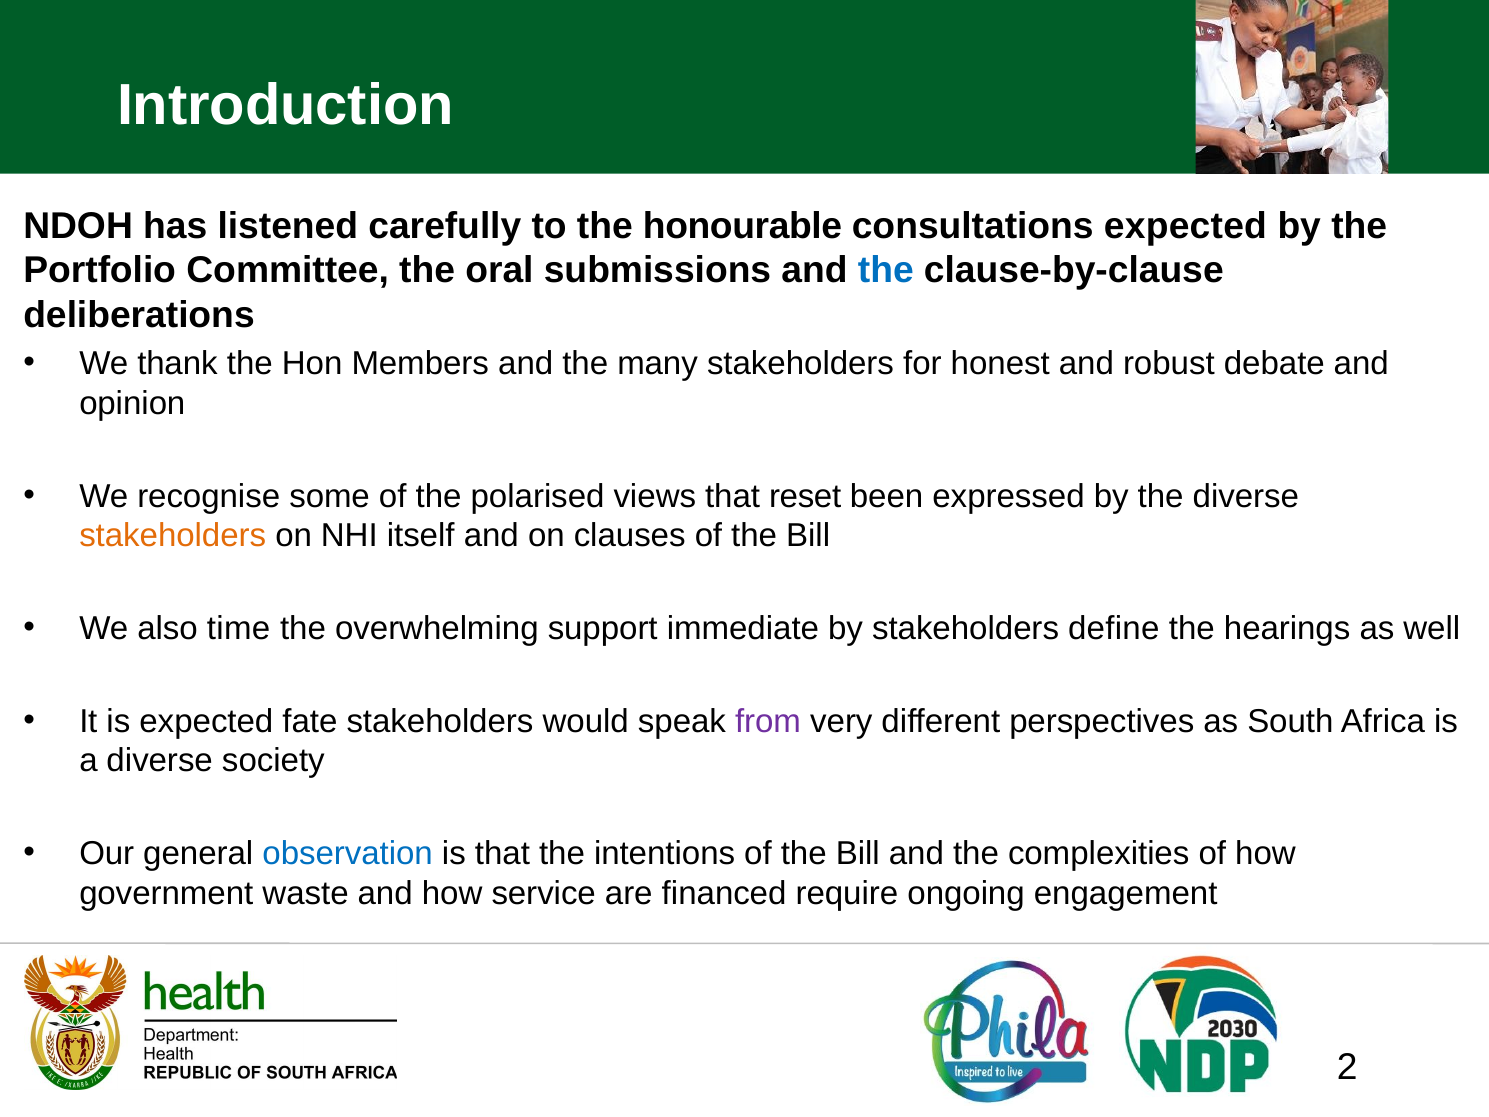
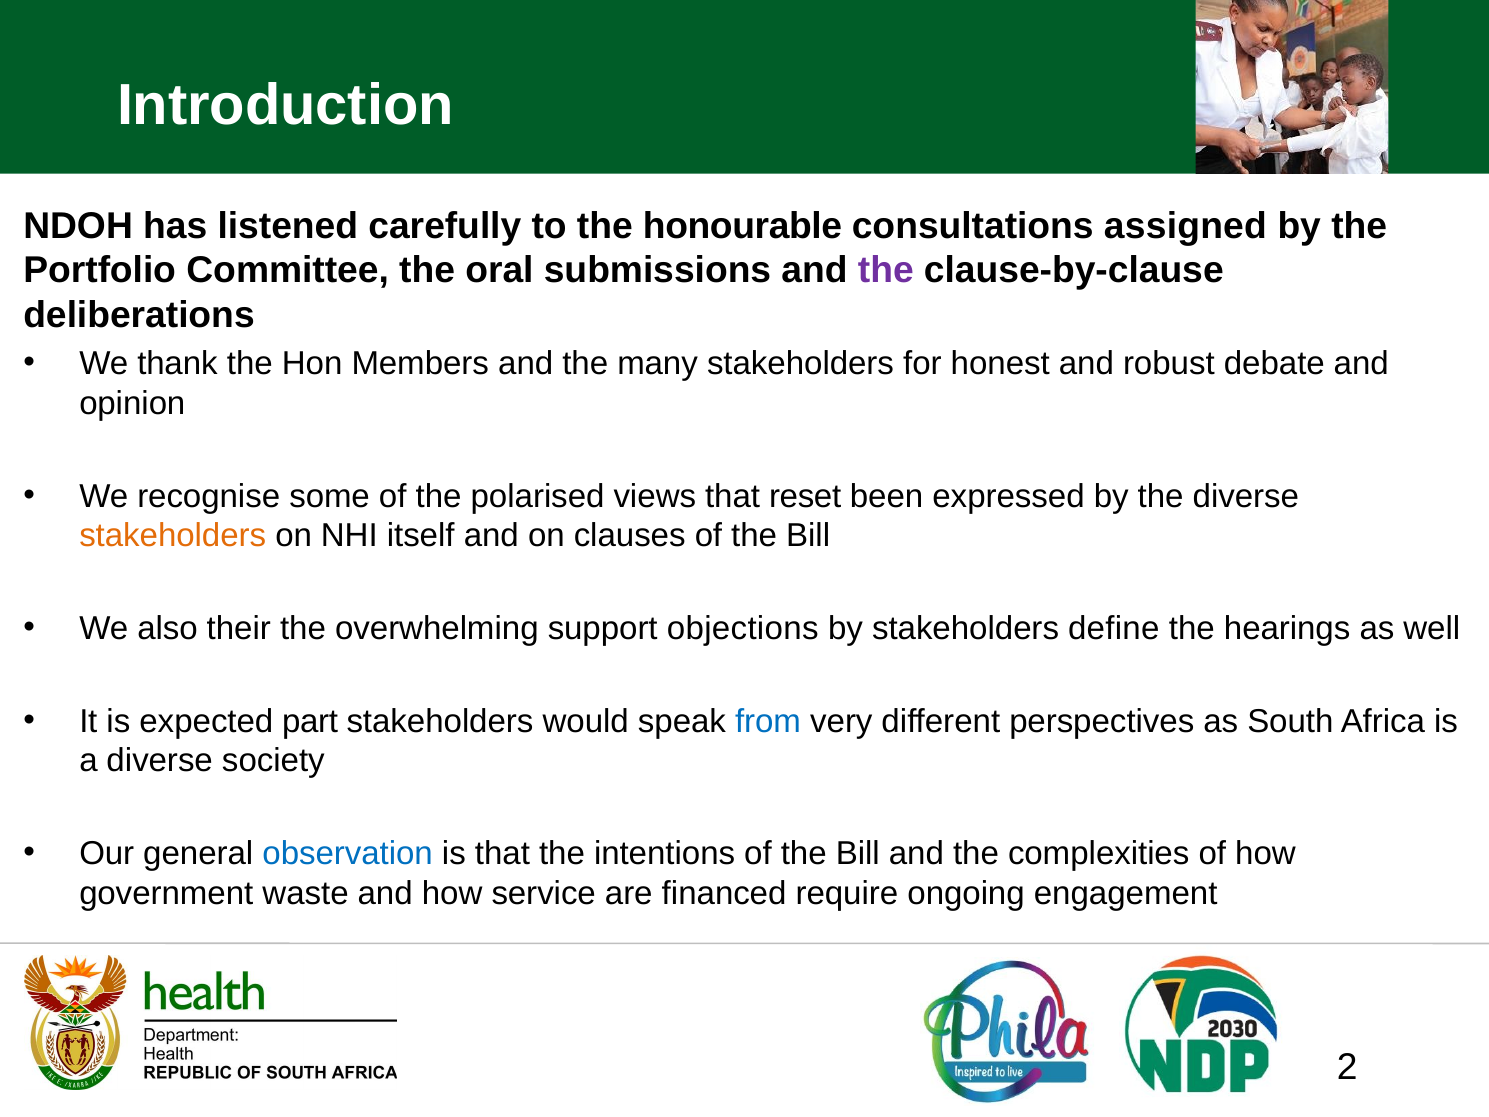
consultations expected: expected -> assigned (1185, 226)
the colour: blue -> purple (886, 271)
time: time -> their (239, 628)
immediate: immediate -> objections (743, 628)
fate: fate -> part (310, 721)
from colour: purple -> blue (768, 721)
